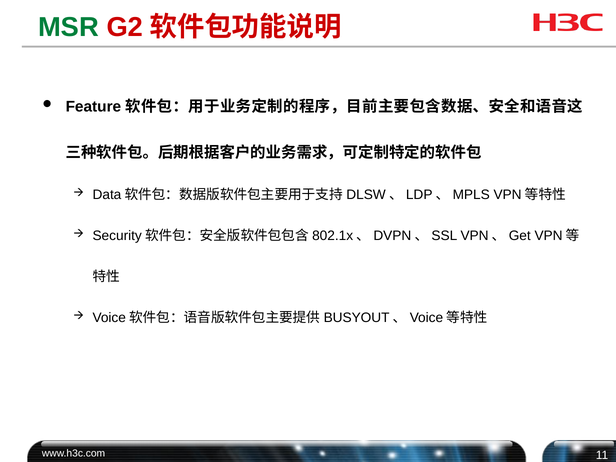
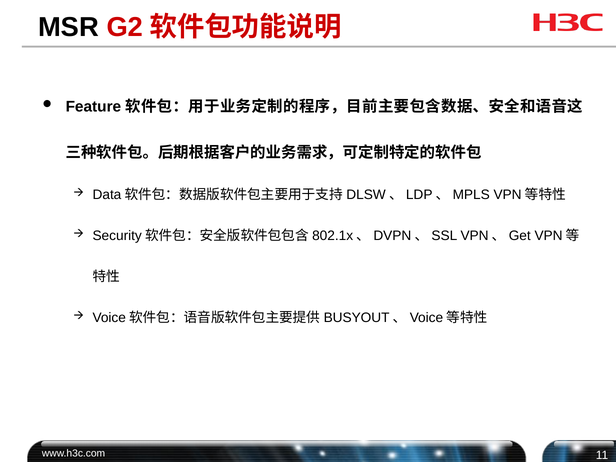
MSR colour: green -> black (69, 27)
